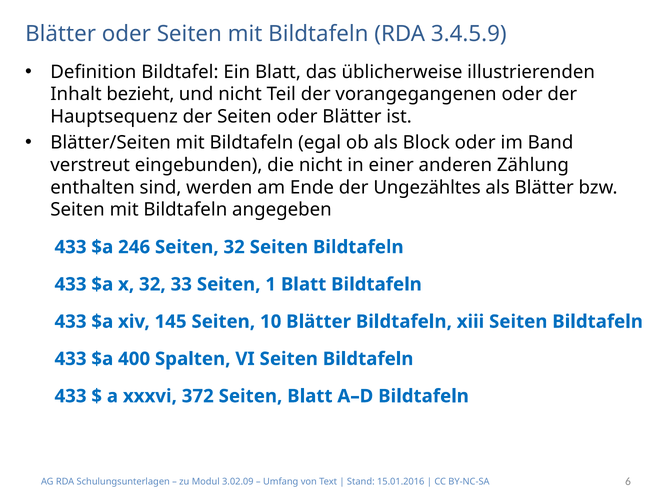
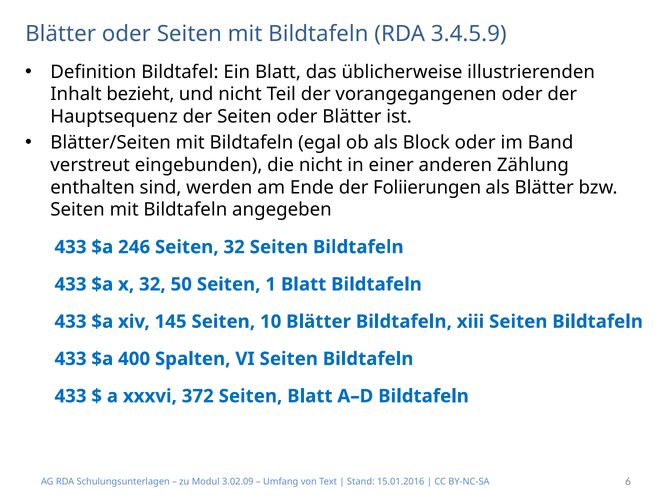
Ungezähltes: Ungezähltes -> Foliierungen (427, 188)
33: 33 -> 50 (181, 284)
